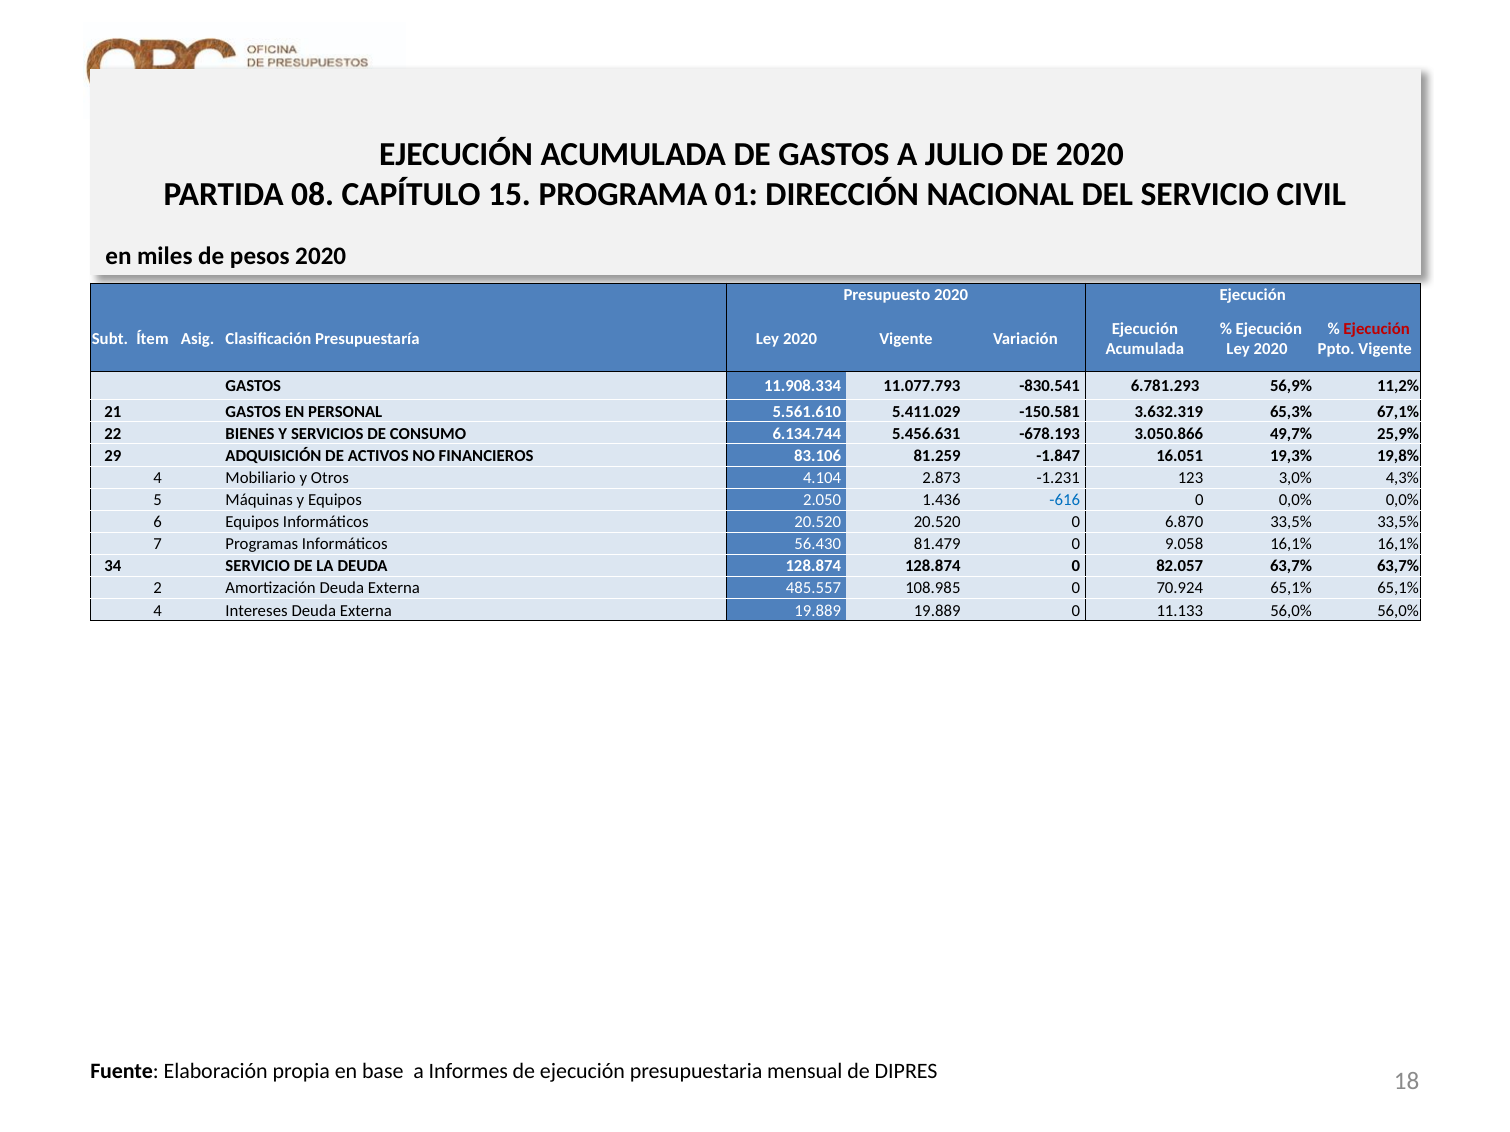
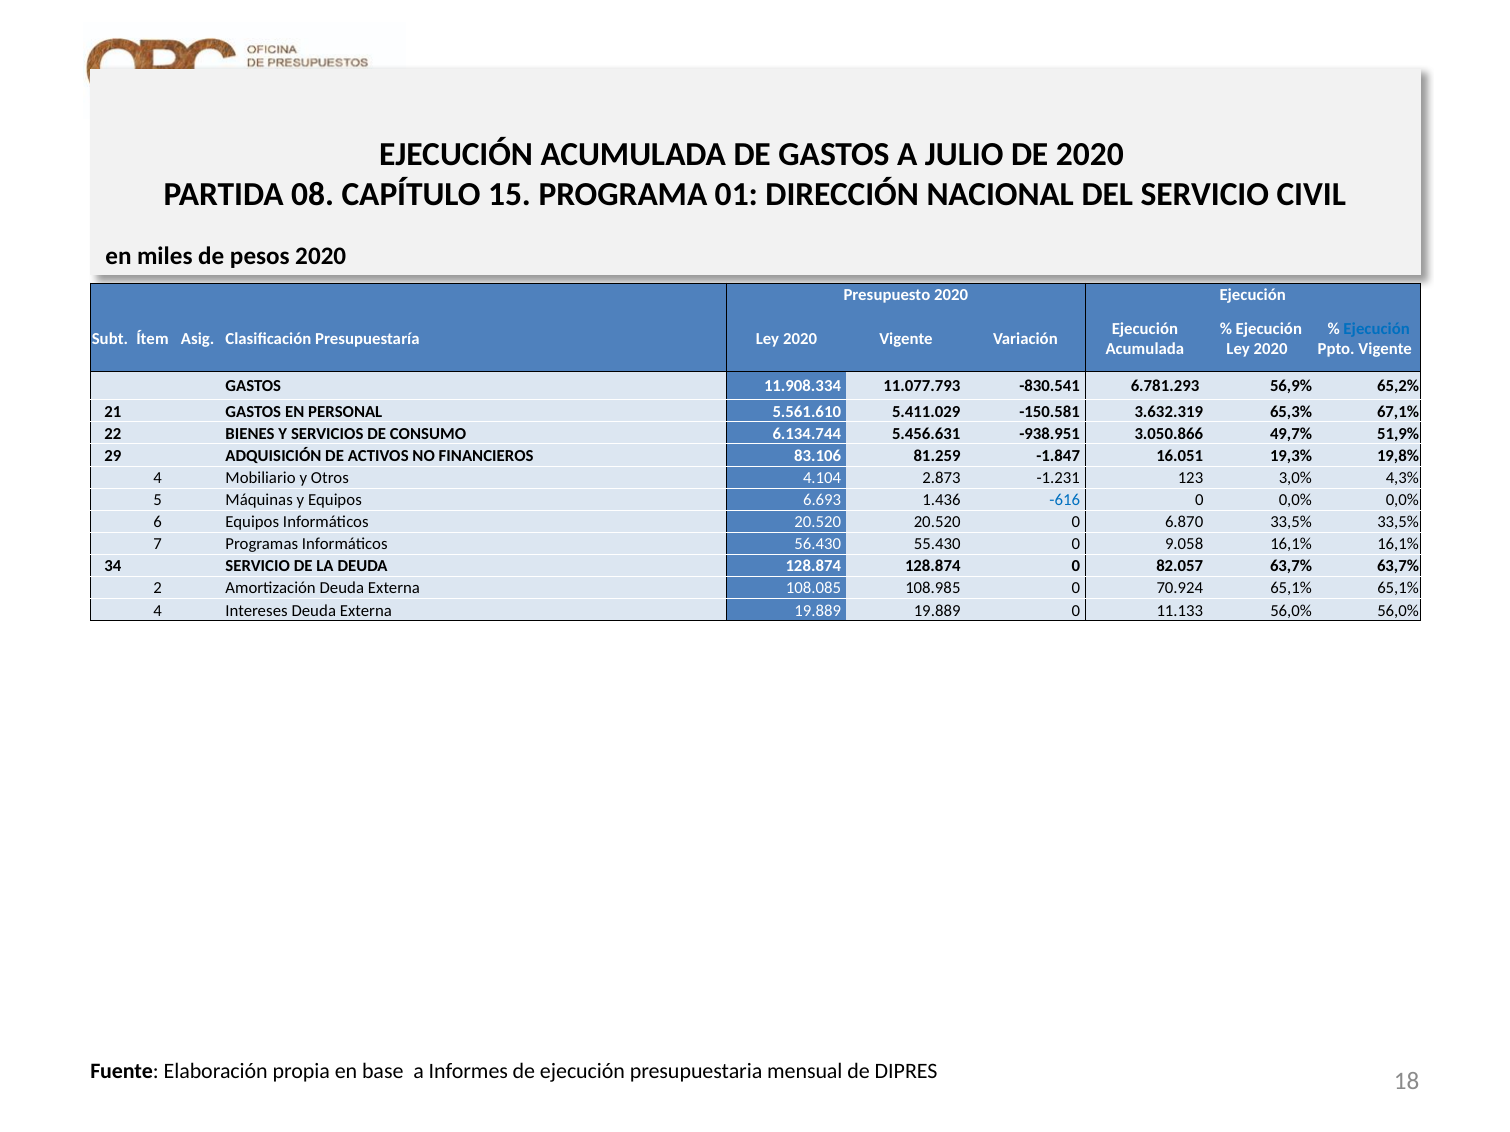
Ejecución colour: red -> blue (1377, 329)
11,2%: 11,2% -> 65,2% (1398, 387)
-678.193: -678.193 -> -938.951 (1050, 434)
25,9%: 25,9% -> 51,9% (1398, 434)
2.050: 2.050 -> 6.693 (822, 500)
81.479: 81.479 -> 55.430 (937, 544)
485.557: 485.557 -> 108.085 (813, 589)
